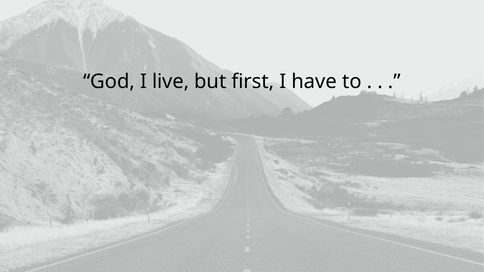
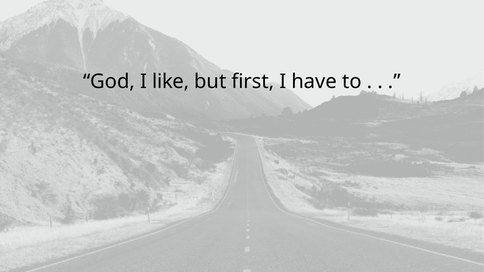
live: live -> like (171, 82)
